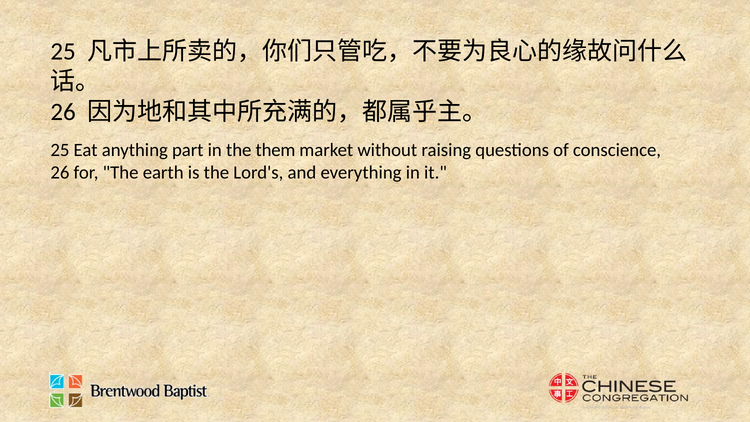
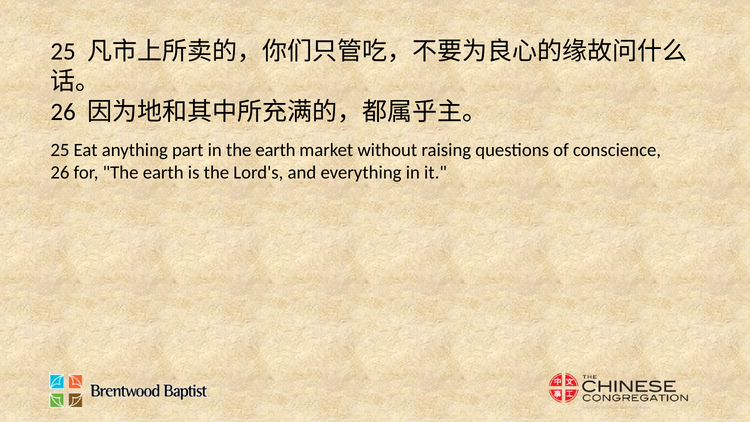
in the them: them -> earth (276, 150)
